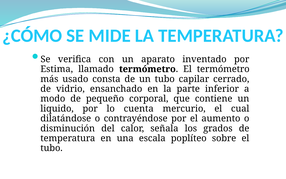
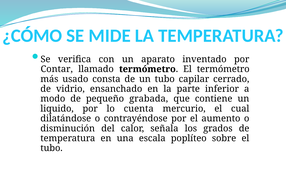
Estima: Estima -> Contar (57, 69)
corporal: corporal -> grabada (149, 99)
